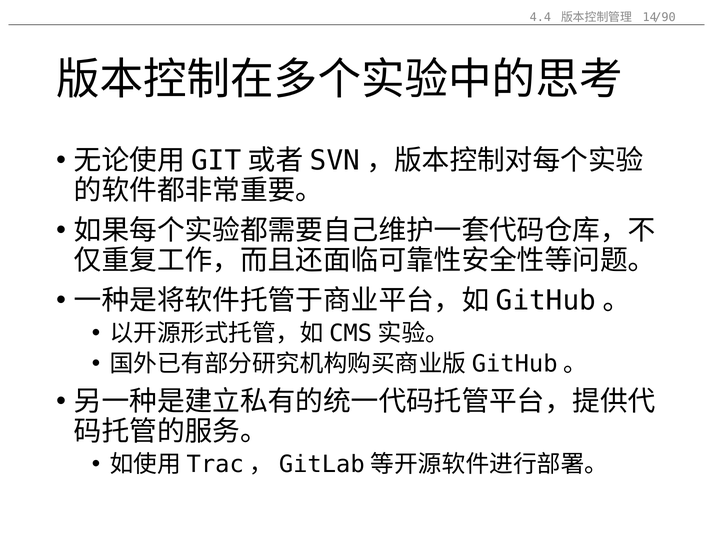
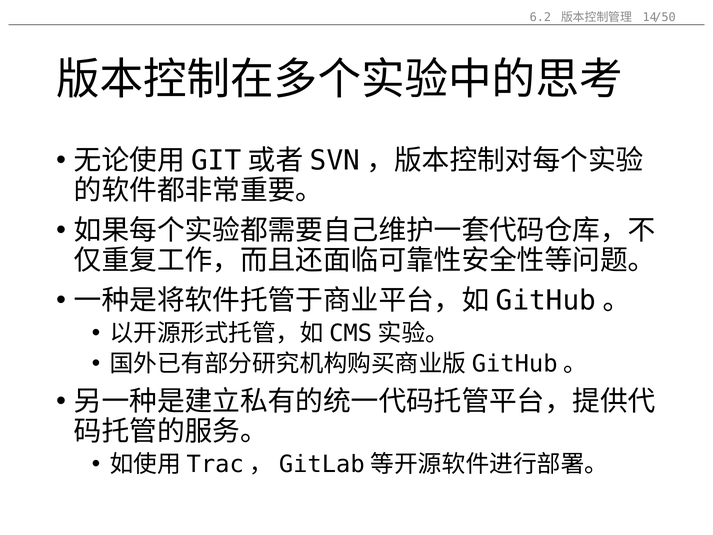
4.4: 4.4 -> 6.2 (540, 17)
/90: /90 -> /50 (665, 17)
